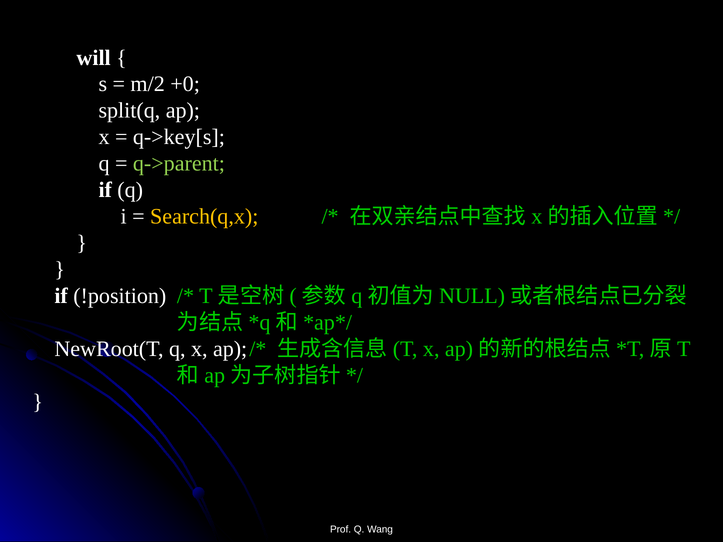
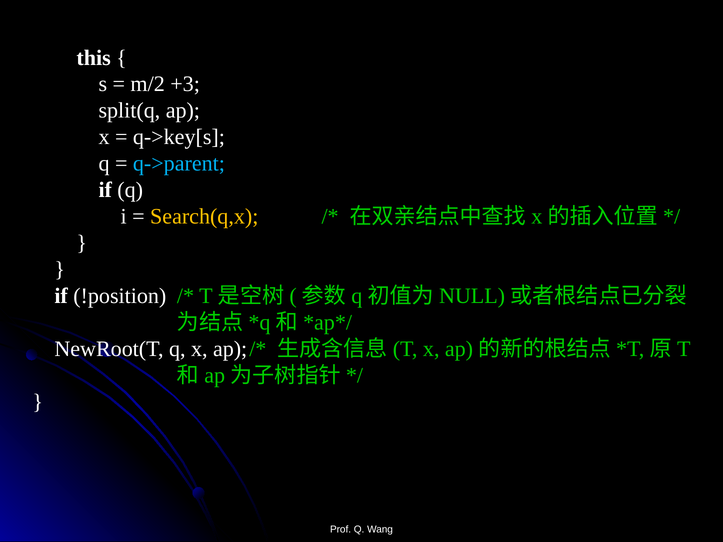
will: will -> this (94, 58)
+0: +0 -> +3 (185, 84)
q->parent colour: light green -> light blue (179, 164)
